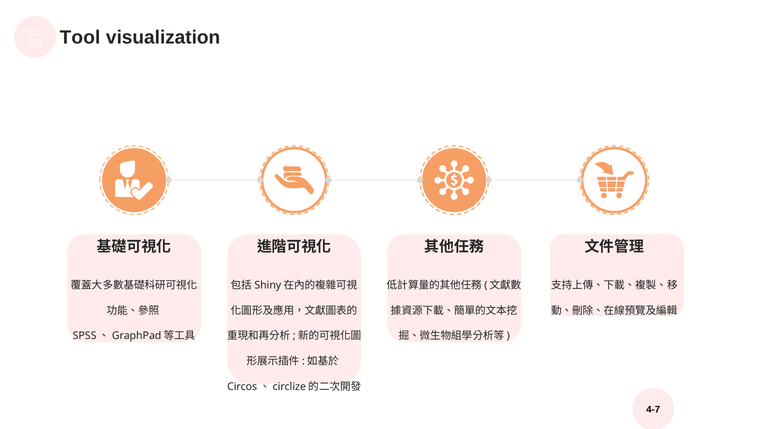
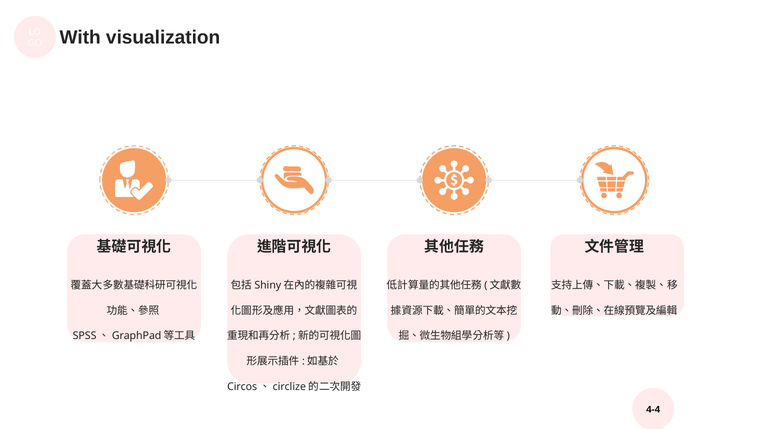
Tool: Tool -> With (80, 38)
4-7: 4-7 -> 4-4 (653, 409)
